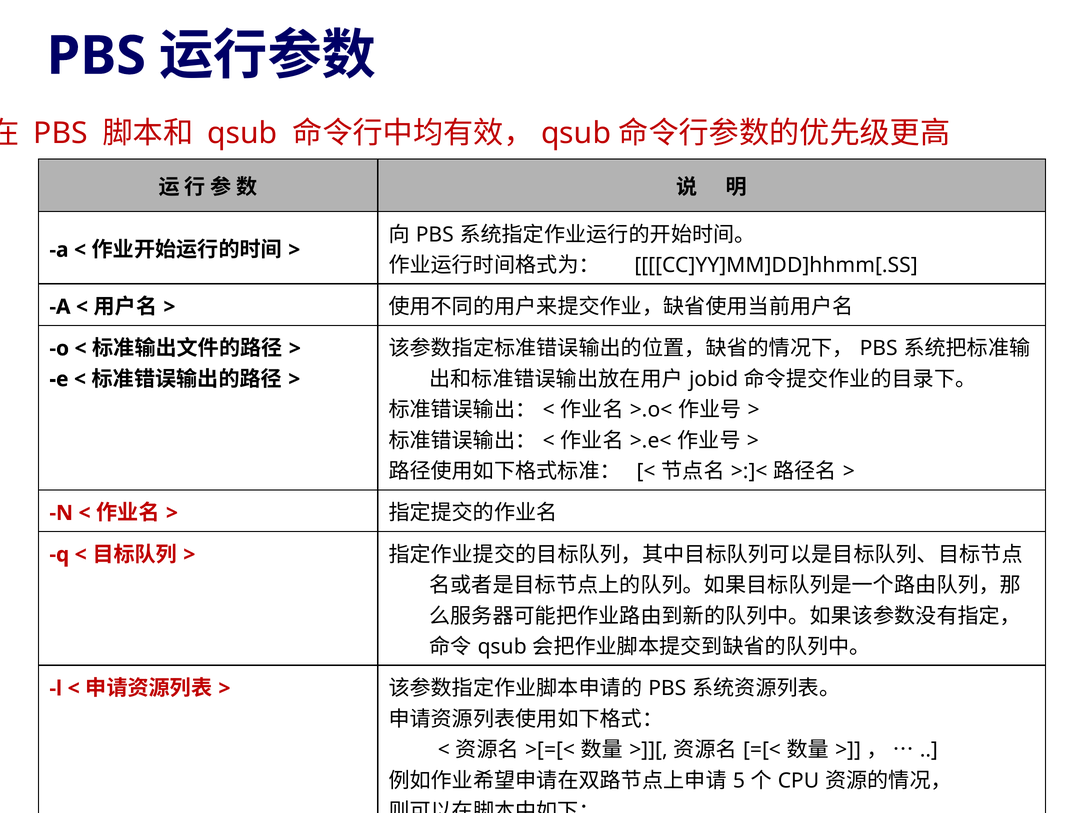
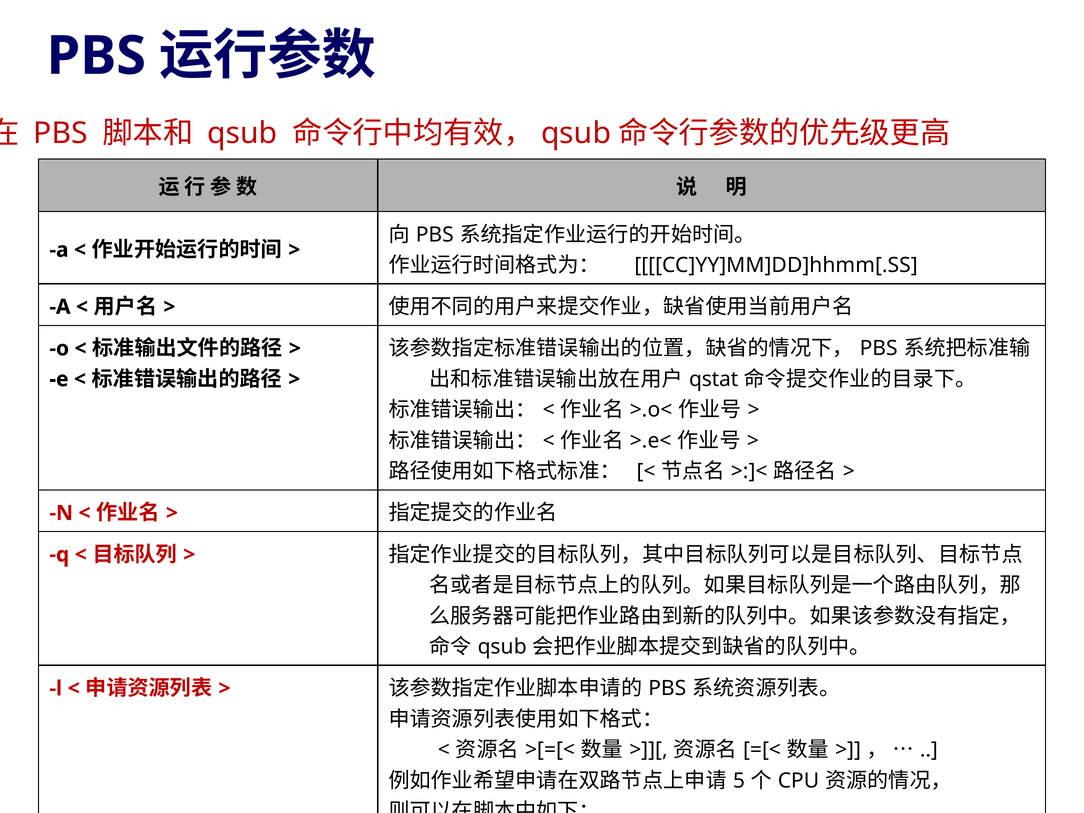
jobid: jobid -> qstat (714, 379)
